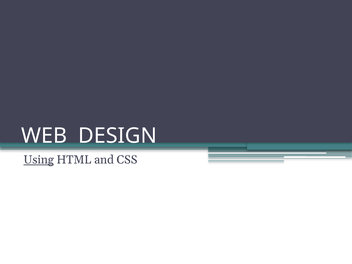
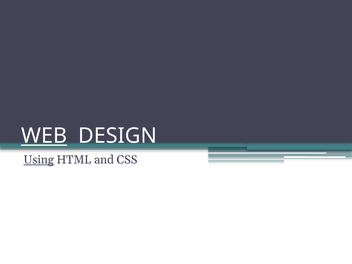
WEB underline: none -> present (44, 136)
